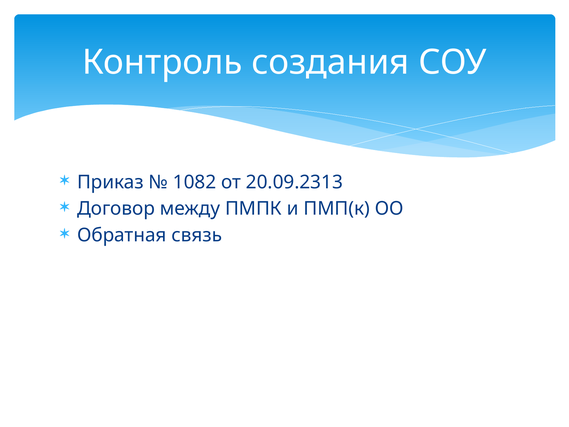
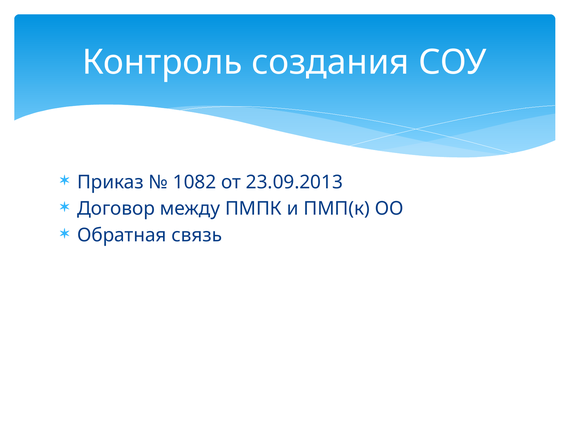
20.09.2313: 20.09.2313 -> 23.09.2013 (294, 182)
